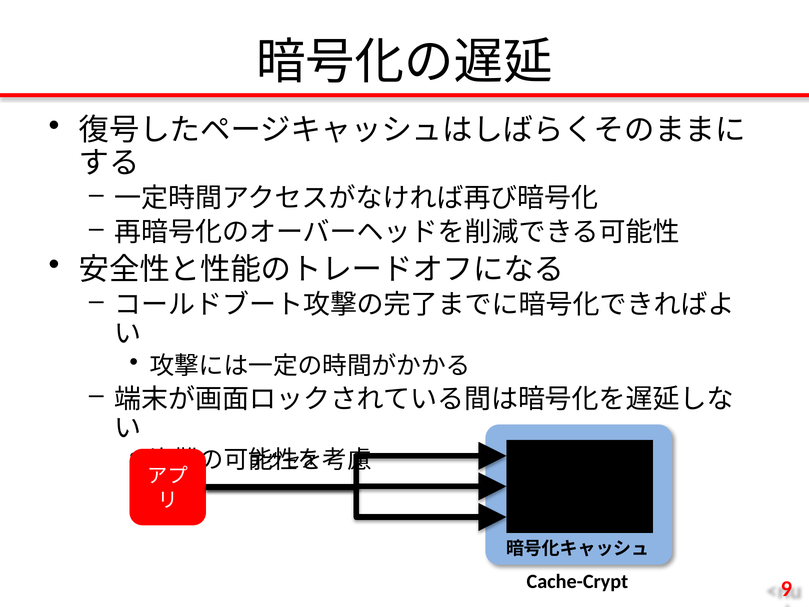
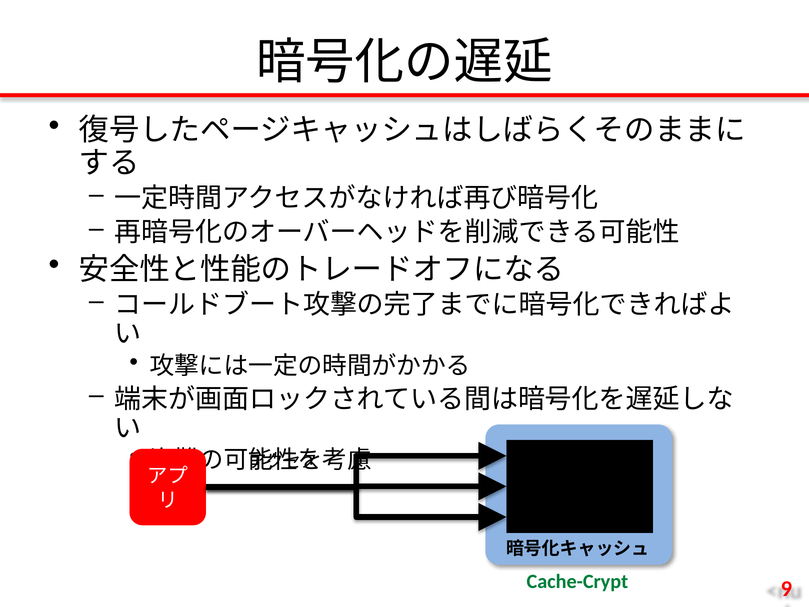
Cache-Crypt colour: black -> green (577, 581)
